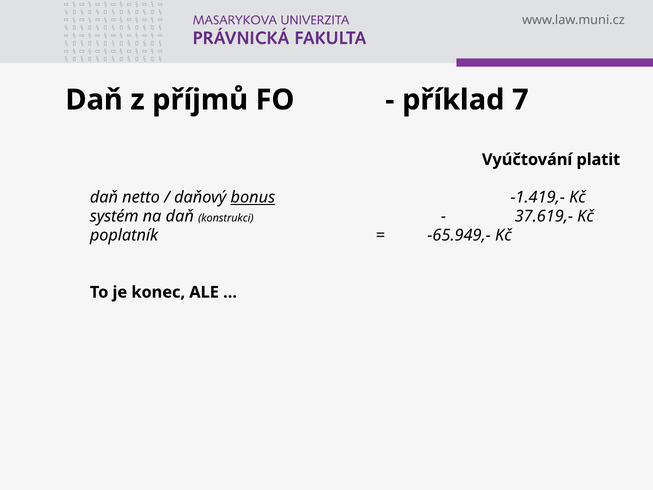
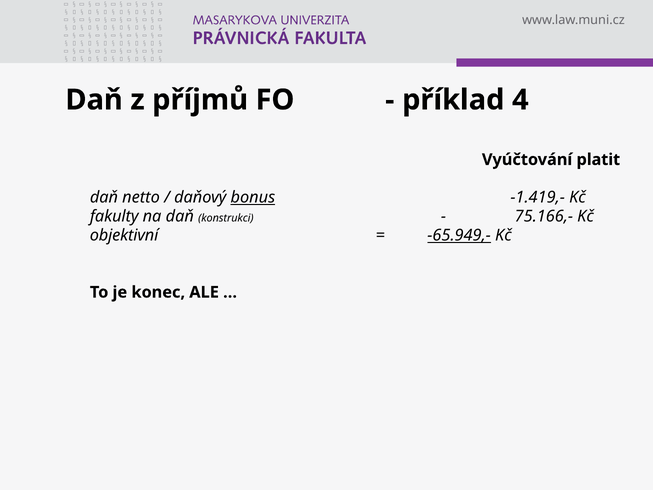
7: 7 -> 4 (520, 100)
systém: systém -> fakulty (114, 216)
37.619,-: 37.619,- -> 75.166,- (544, 216)
poplatník: poplatník -> objektivní (124, 235)
-65.949,- underline: none -> present (459, 235)
